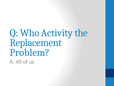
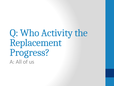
Problem: Problem -> Progress (30, 52)
